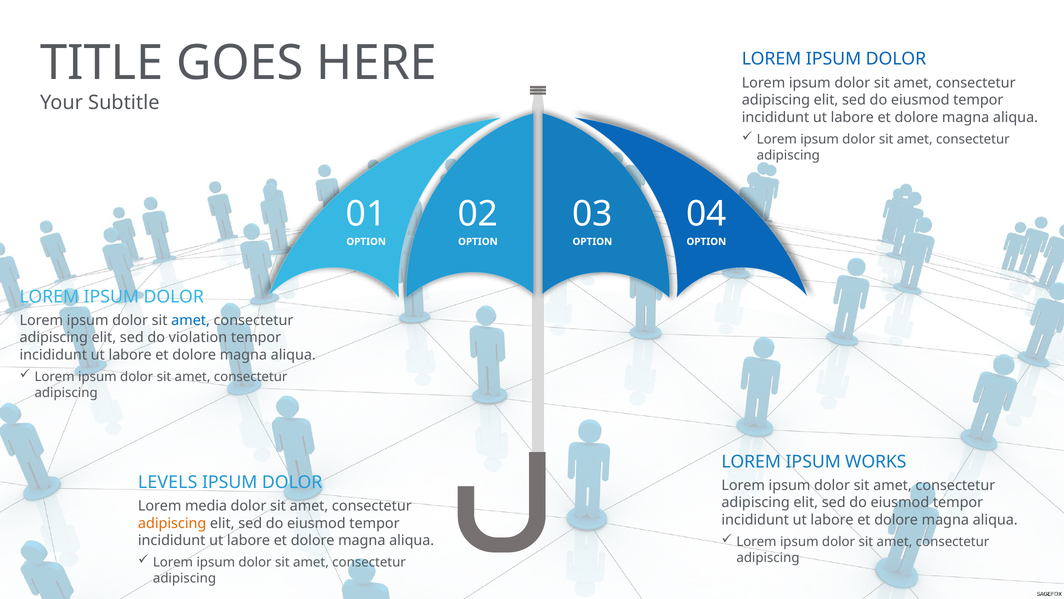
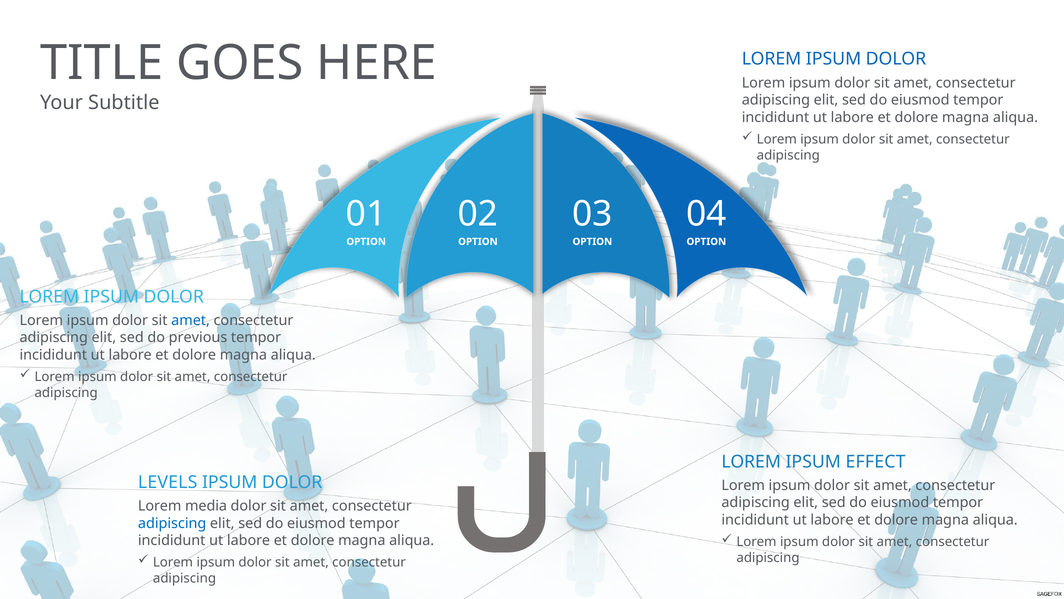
violation: violation -> previous (198, 337)
WORKS: WORKS -> EFFECT (876, 461)
adipiscing colour: orange -> blue (172, 523)
